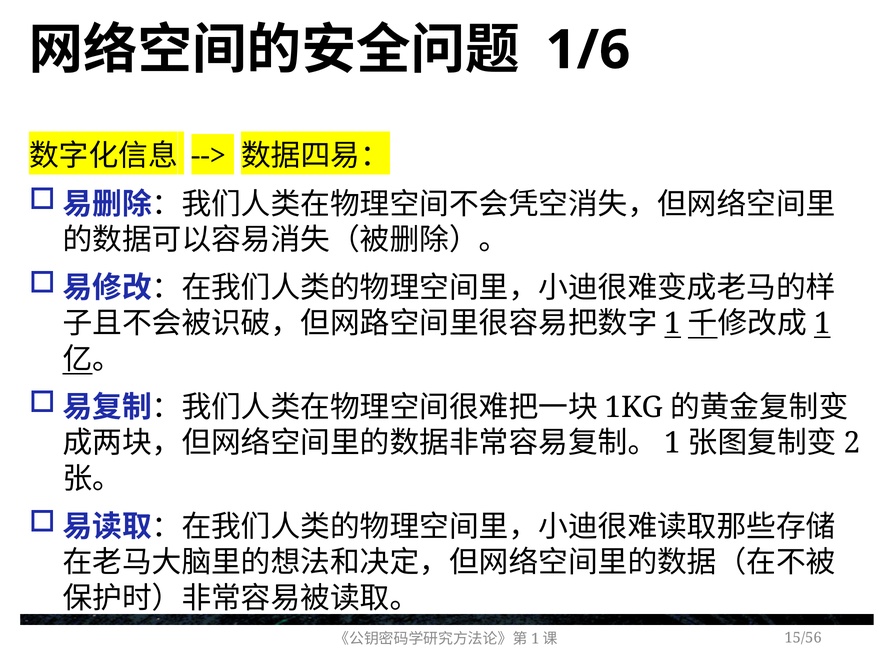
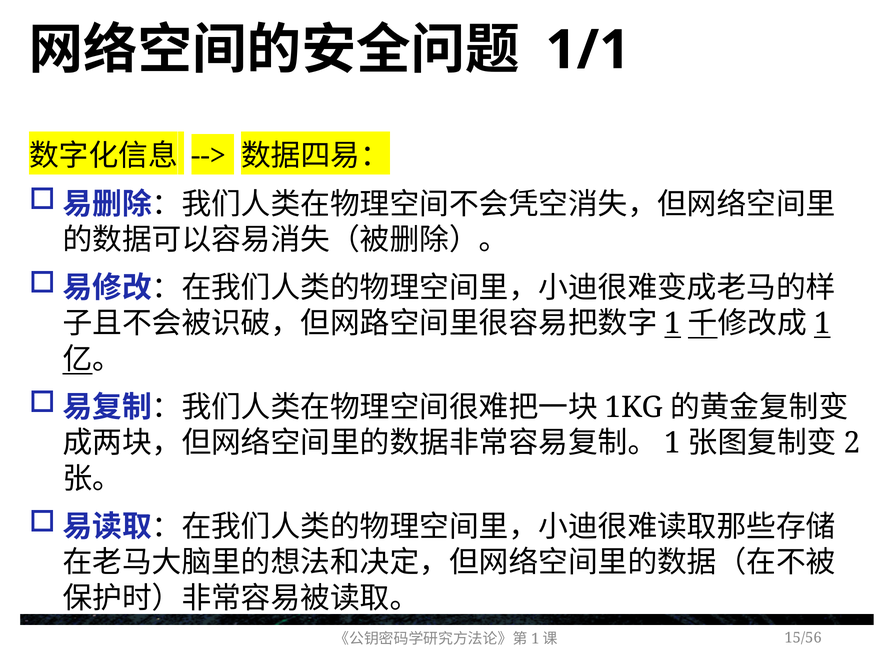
1/6: 1/6 -> 1/1 (588, 50)
